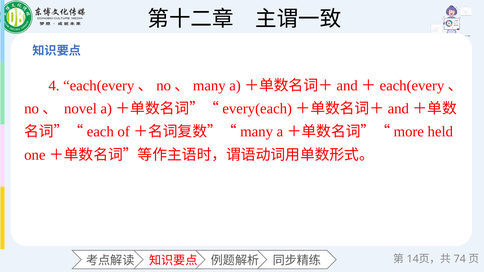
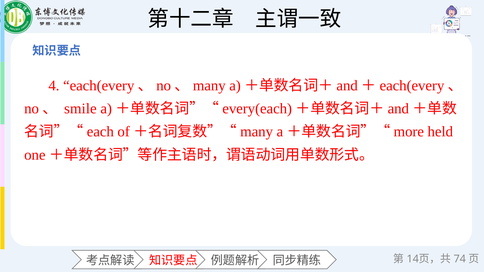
novel: novel -> smile (80, 109)
